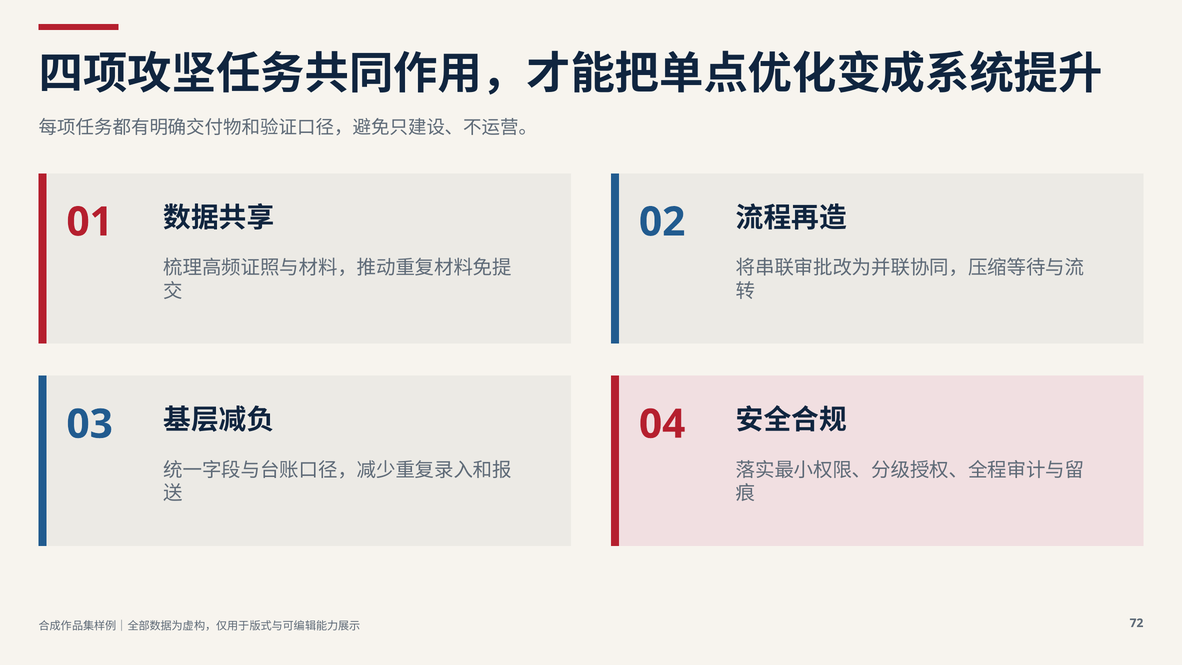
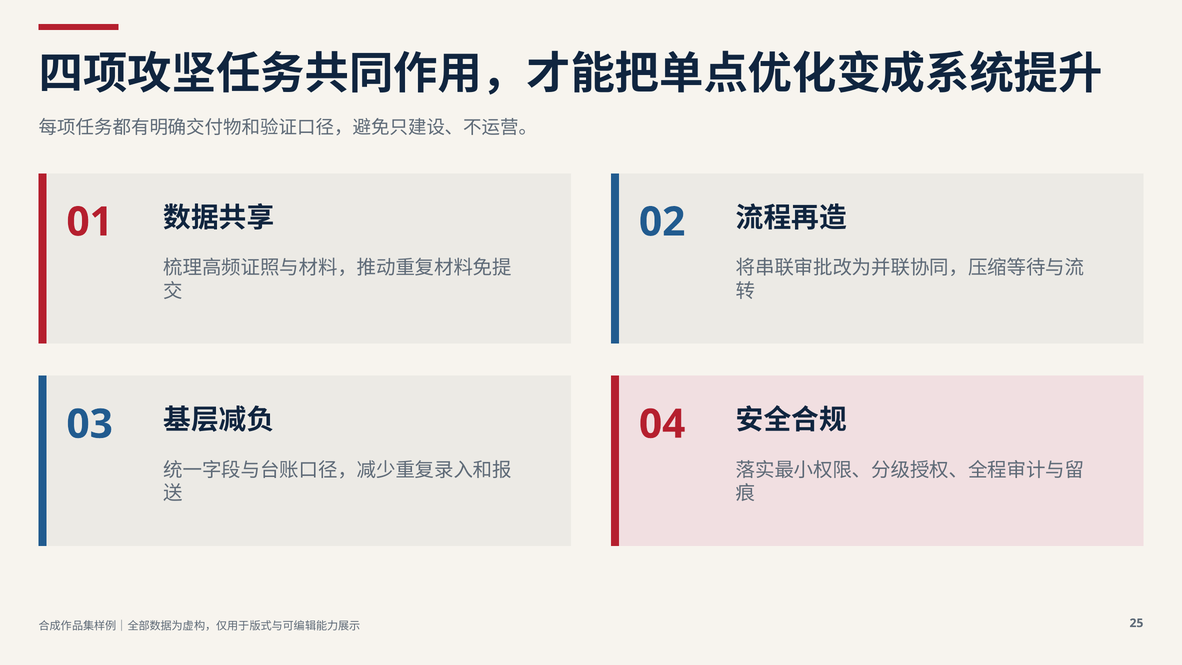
72: 72 -> 25 (1136, 623)
